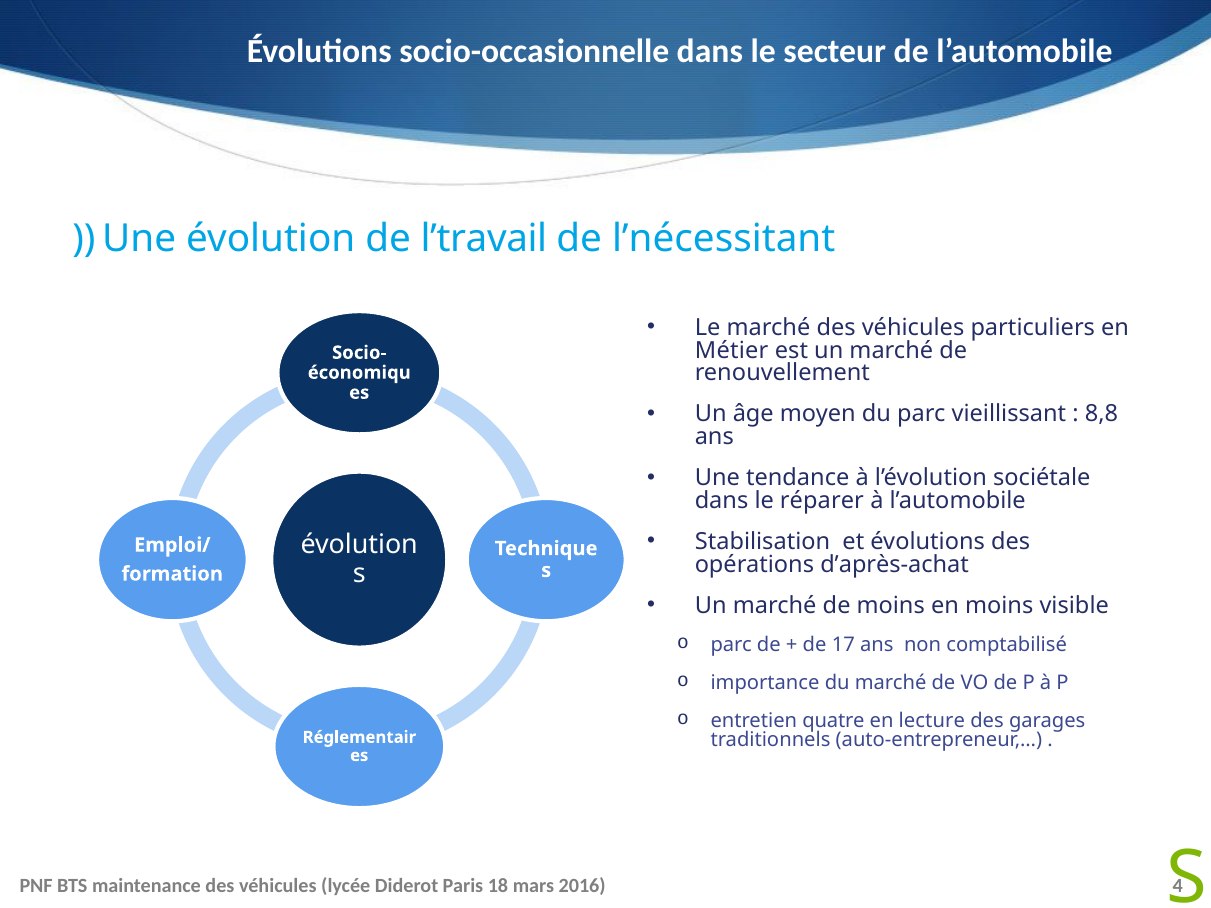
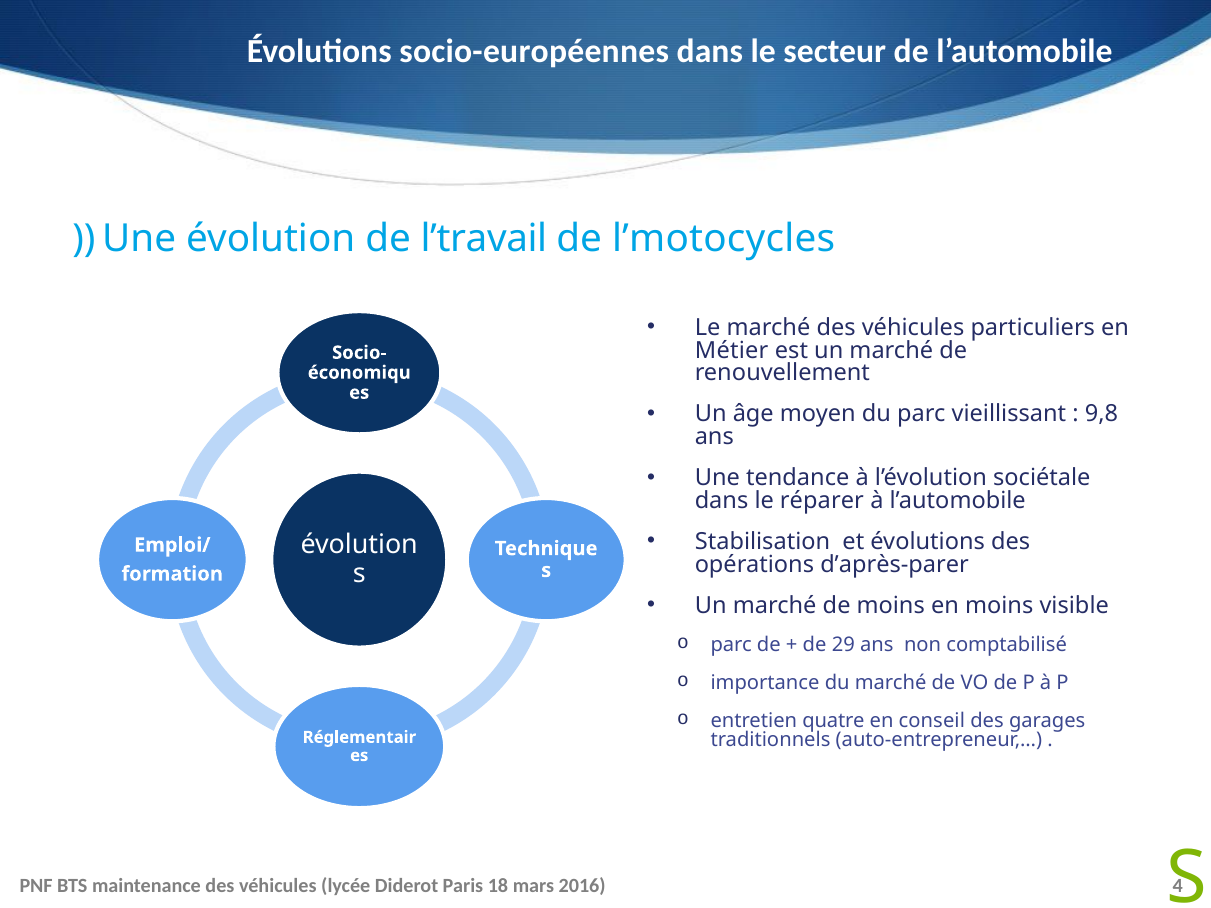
socio-occasionnelle: socio-occasionnelle -> socio-européennes (534, 51)
l’nécessitant: l’nécessitant -> l’motocycles (724, 238)
8,8: 8,8 -> 9,8 (1101, 414)
d’après-achat: d’après-achat -> d’après-parer (895, 565)
17: 17 -> 29 (843, 645)
lecture: lecture -> conseil (932, 721)
